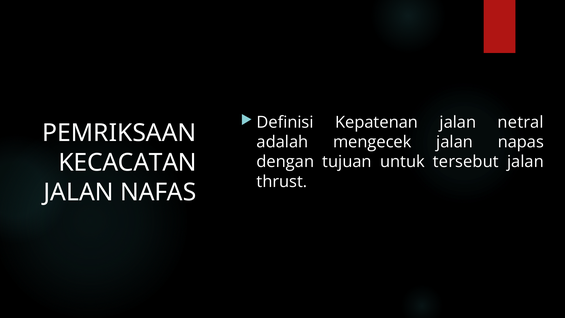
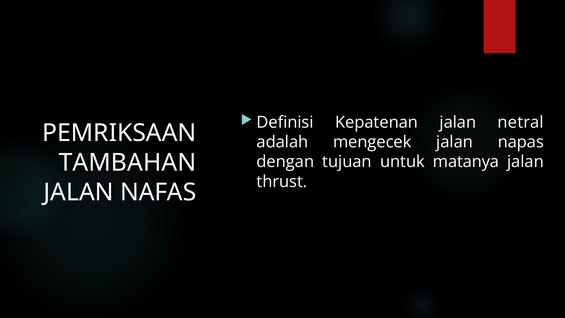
KECACATAN: KECACATAN -> TAMBAHAN (127, 163)
tersebut: tersebut -> matanya (466, 162)
